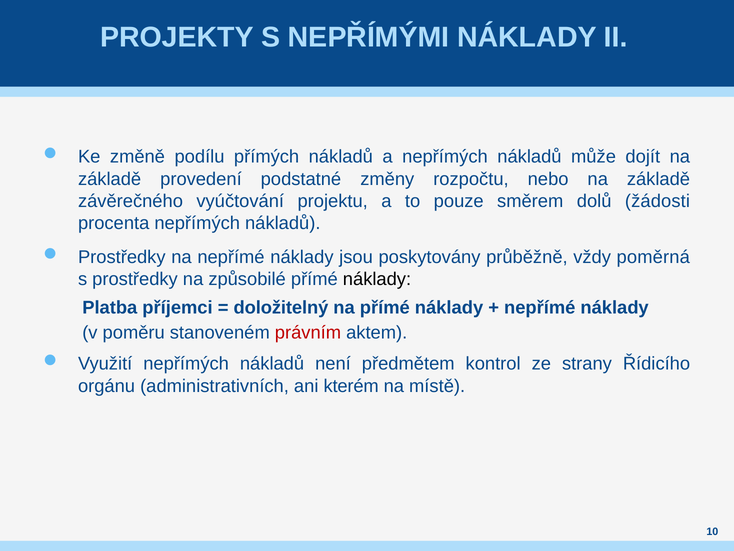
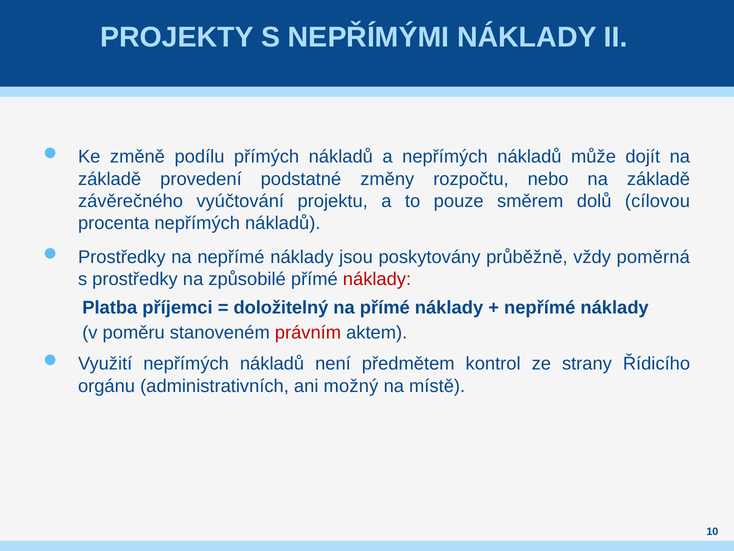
žádosti: žádosti -> cílovou (657, 201)
náklady colour: black -> red (377, 279)
kterém: kterém -> možný (351, 386)
